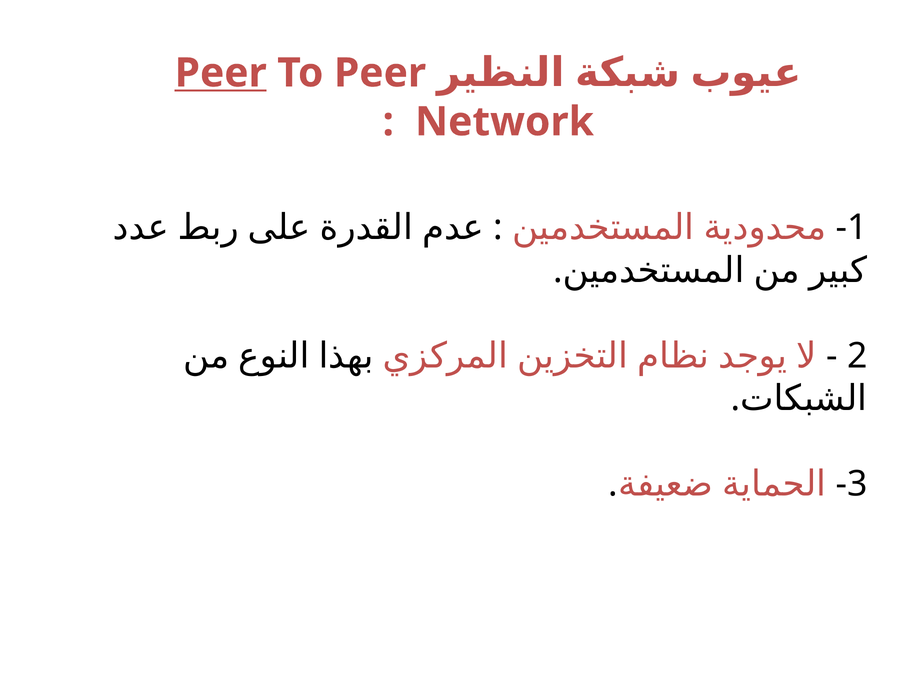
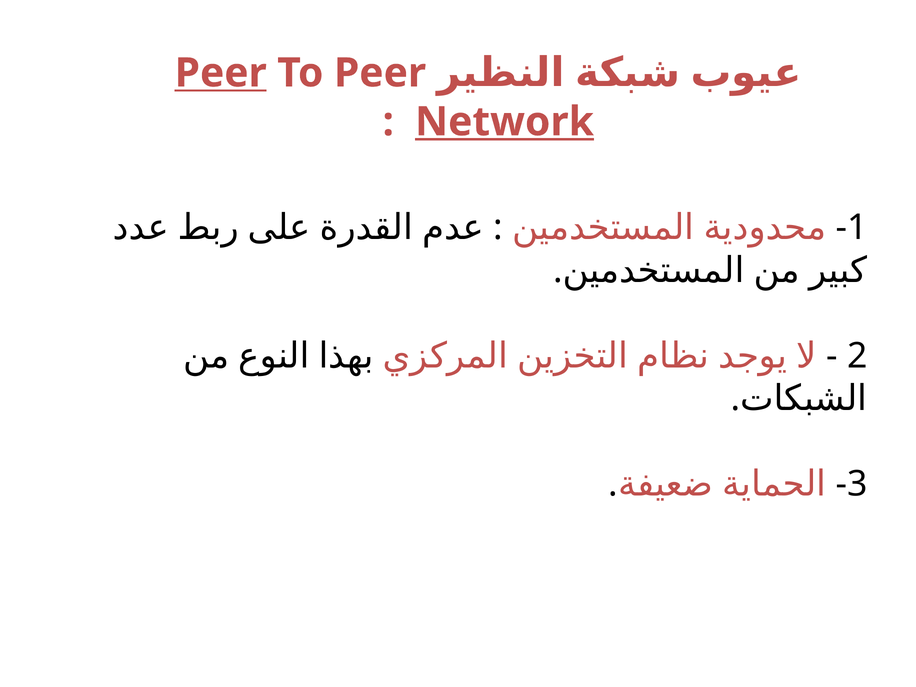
Network underline: none -> present (504, 122)
